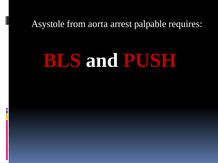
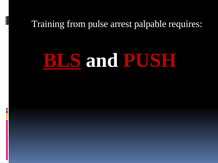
Asystole: Asystole -> Training (48, 24)
aorta: aorta -> pulse (98, 24)
BLS underline: none -> present (62, 61)
